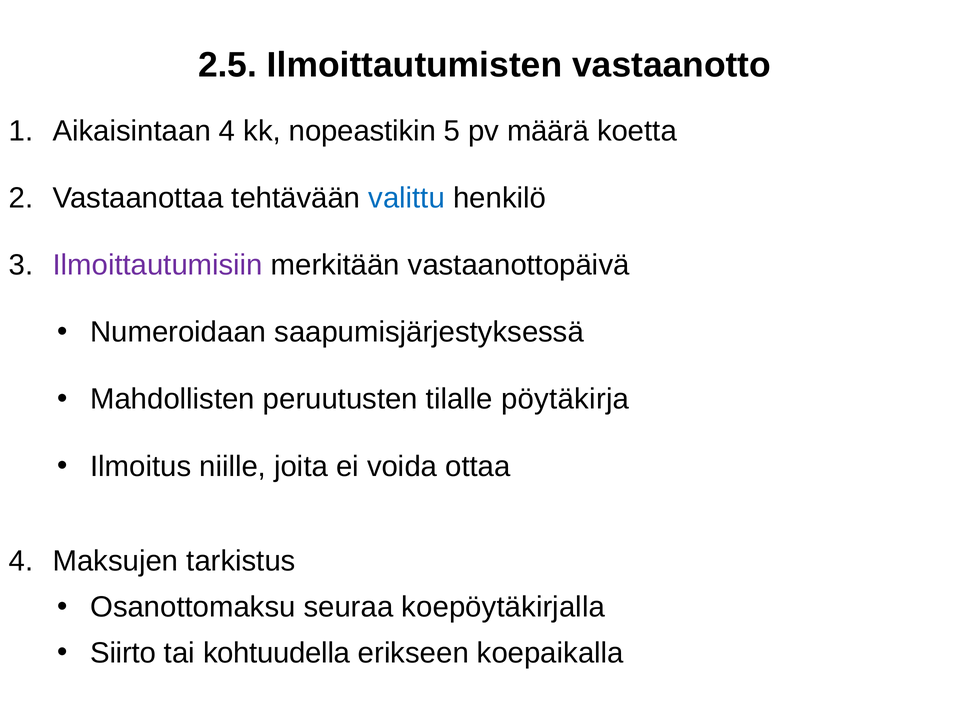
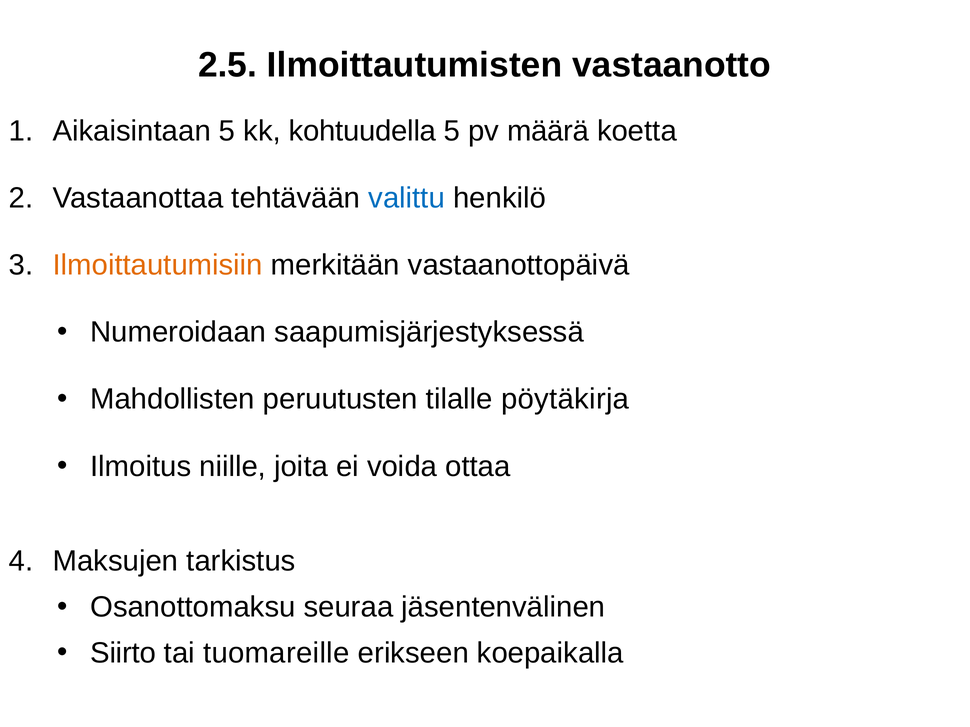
Aikaisintaan 4: 4 -> 5 (227, 131)
nopeastikin: nopeastikin -> kohtuudella (363, 131)
Ilmoittautumisiin colour: purple -> orange (158, 265)
koepöytäkirjalla: koepöytäkirjalla -> jäsentenvälinen (503, 607)
kohtuudella: kohtuudella -> tuomareille (276, 653)
